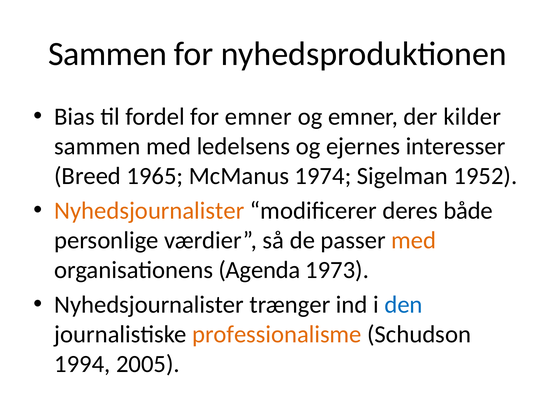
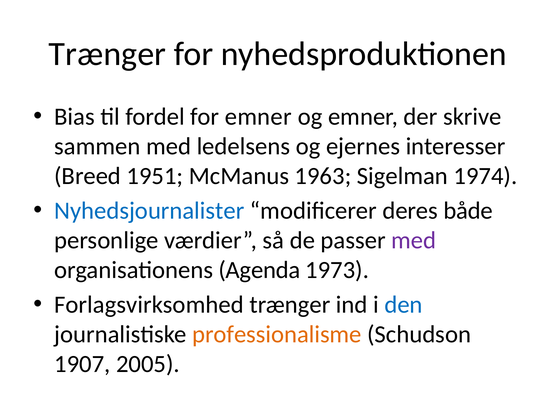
Sammen: Sammen -> Trænger (107, 54)
kilder: kilder -> skrive (472, 117)
1965: 1965 -> 1951 (155, 176)
1974: 1974 -> 1963 (323, 176)
1952: 1952 -> 1974 (485, 176)
Nyhedsjournalister colour: orange -> blue (149, 211)
med colour: orange -> purple (414, 240)
Nyhedsjournalister: Nyhedsjournalister -> Forlagsvirksomhed (149, 305)
1994: 1994 -> 1907 (82, 364)
